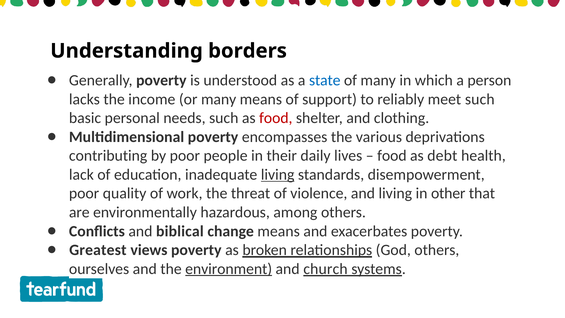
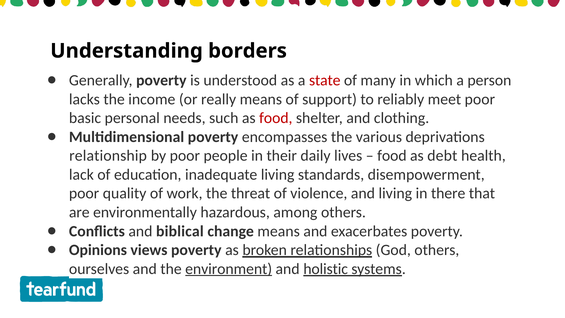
state colour: blue -> red (325, 80)
or many: many -> really (219, 99)
meet such: such -> poor (480, 99)
contributing: contributing -> relationship (108, 156)
living underline: present -> none (278, 175)
other: other -> there (448, 193)
Greatest: Greatest -> Opinions (98, 250)
church: church -> holistic (326, 269)
